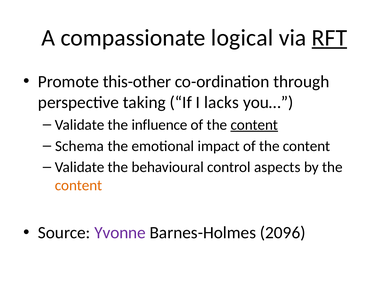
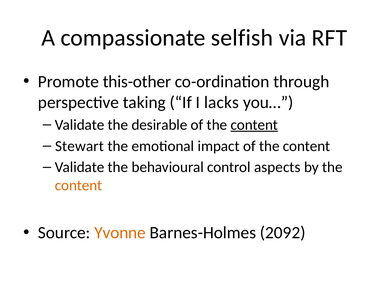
logical: logical -> selfish (242, 38)
RFT underline: present -> none (329, 38)
influence: influence -> desirable (159, 125)
Schema: Schema -> Stewart (80, 146)
Yvonne colour: purple -> orange (120, 233)
2096: 2096 -> 2092 (283, 233)
